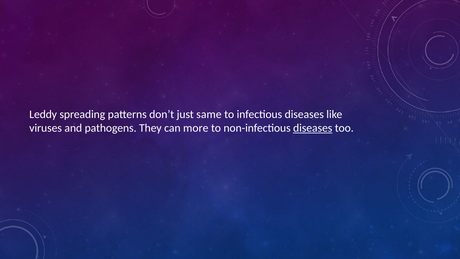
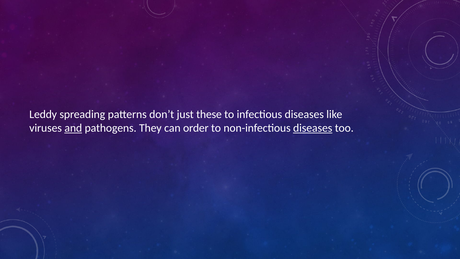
same: same -> these (209, 114)
and underline: none -> present (73, 128)
more: more -> order (196, 128)
